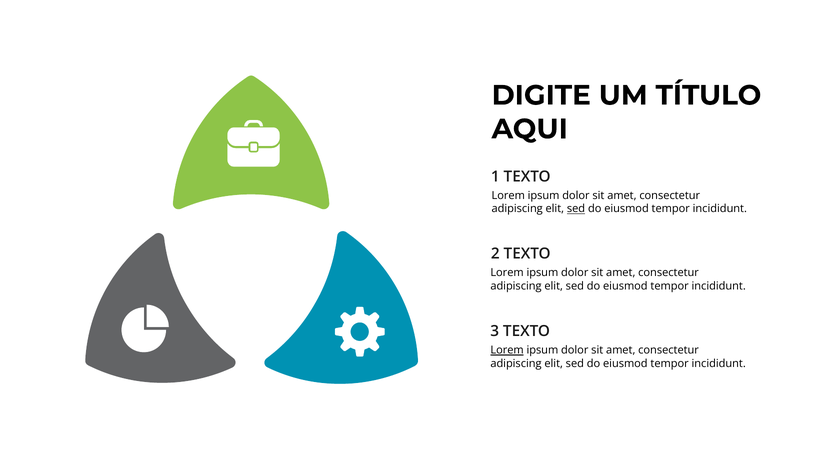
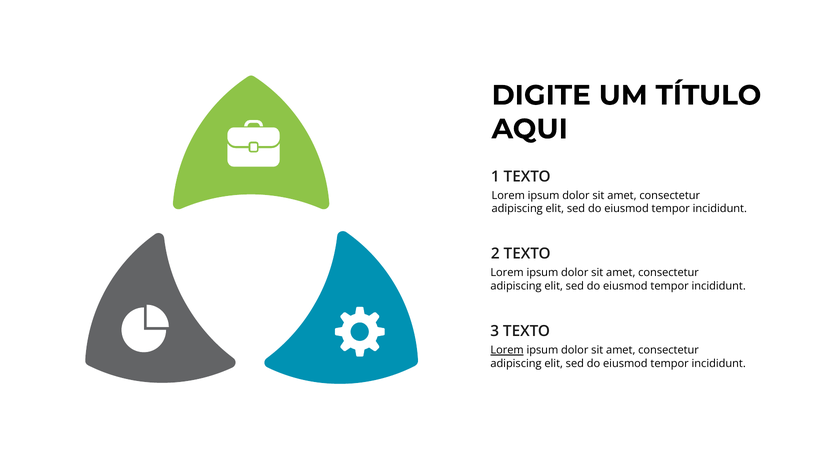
sed underline: present -> none (576, 209)
